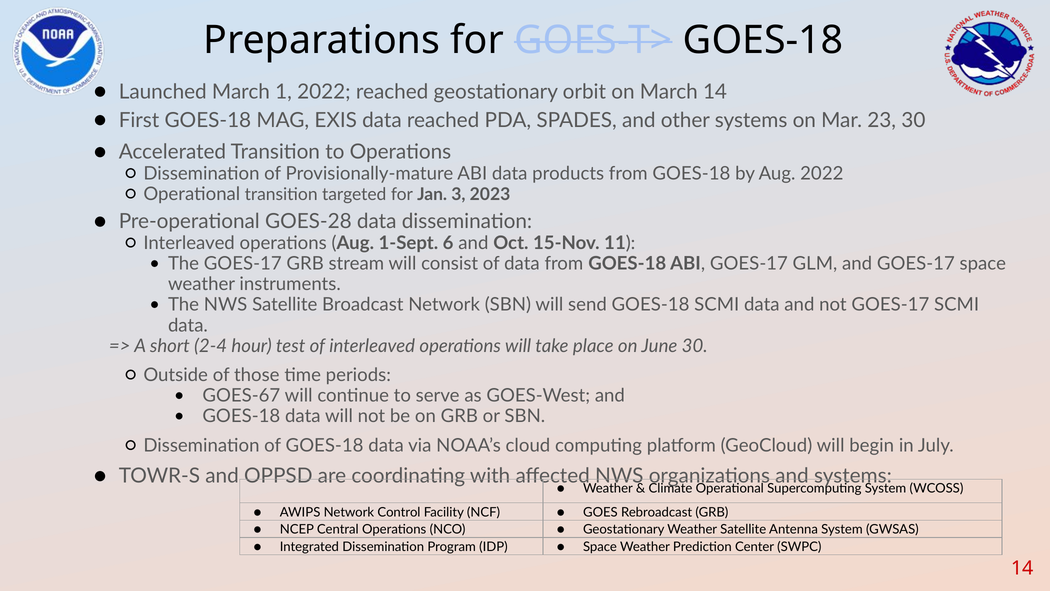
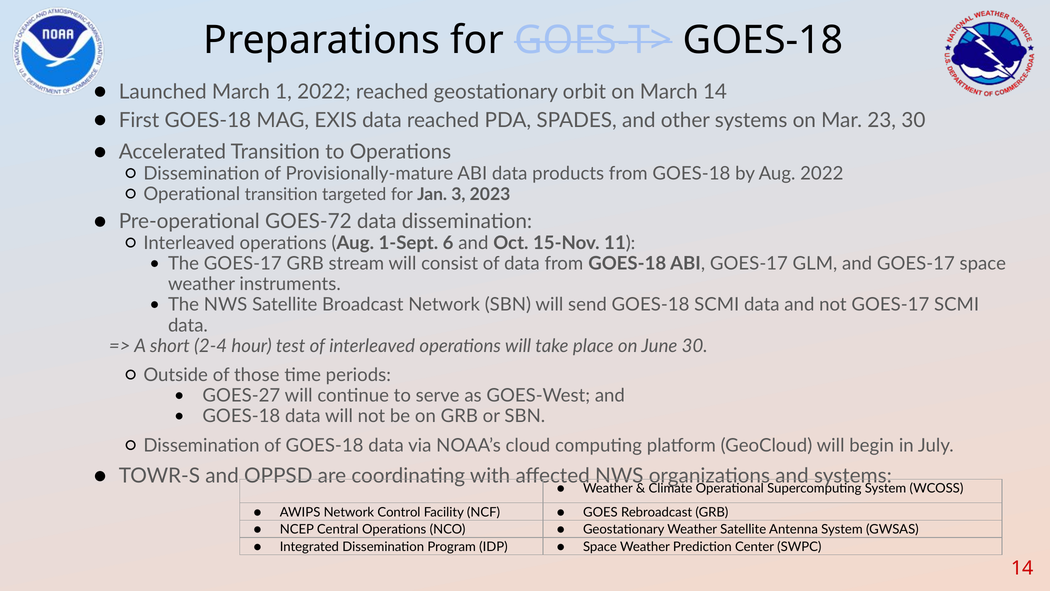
GOES-28: GOES-28 -> GOES-72 (308, 221)
GOES-67: GOES-67 -> GOES-27 (241, 395)
